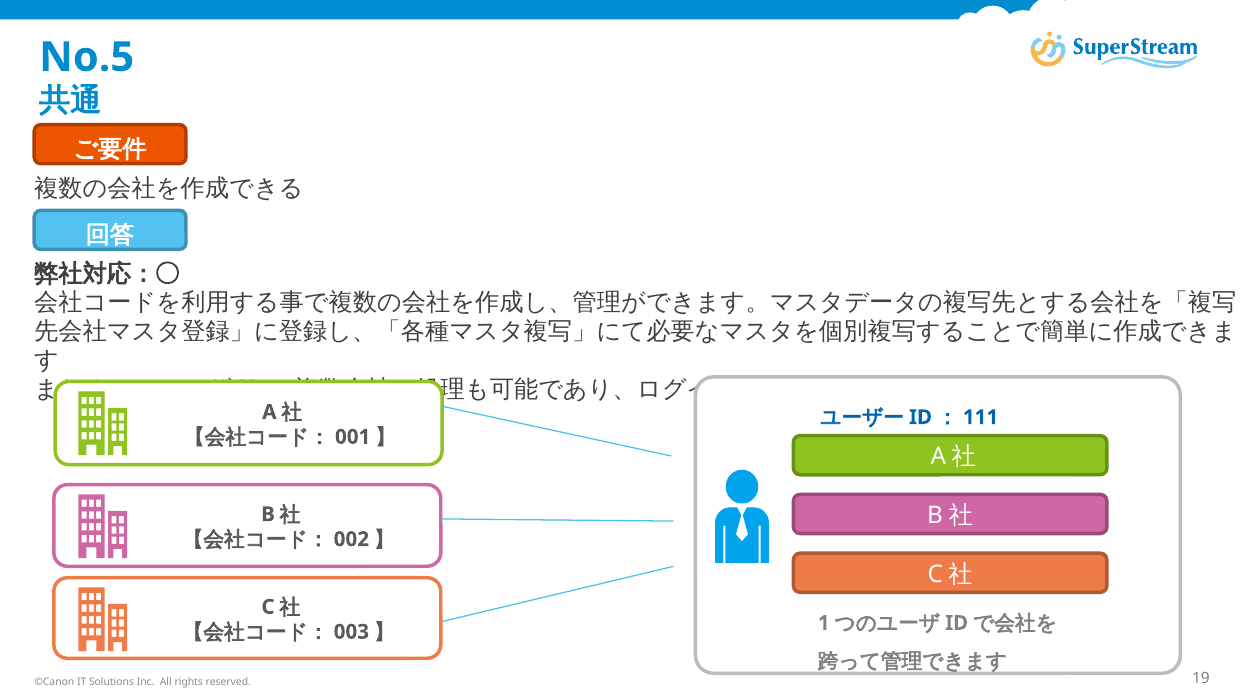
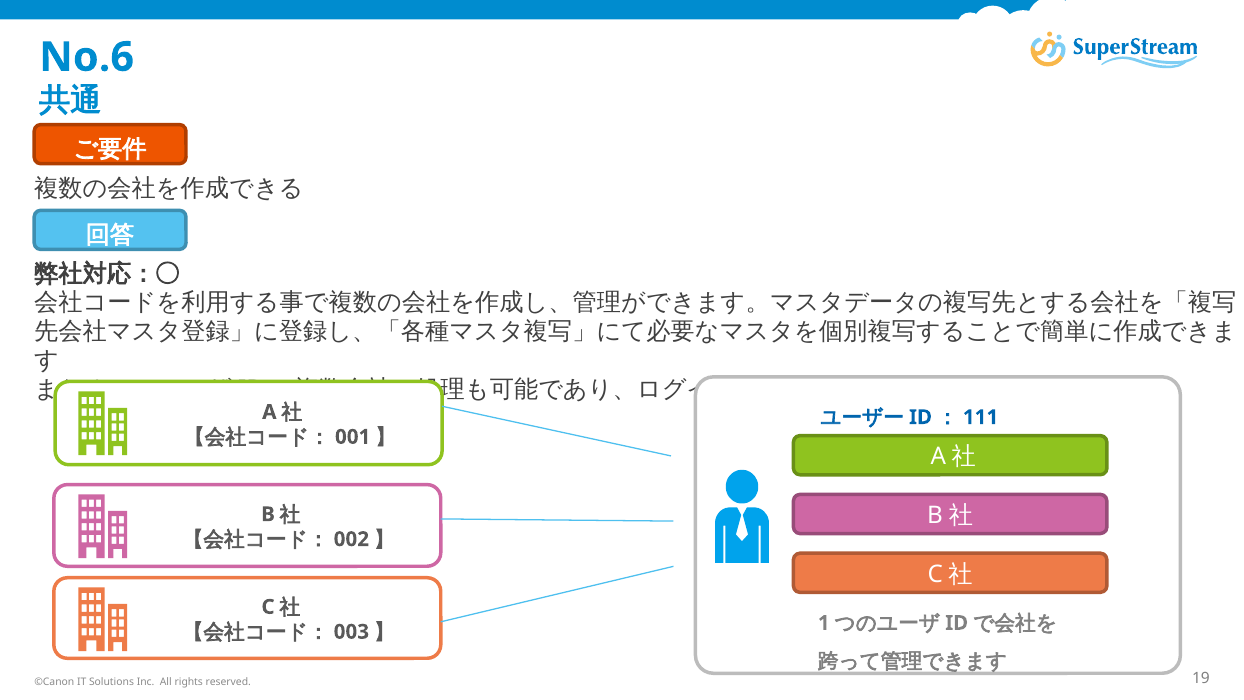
No.5: No.5 -> No.6 (87, 57)
